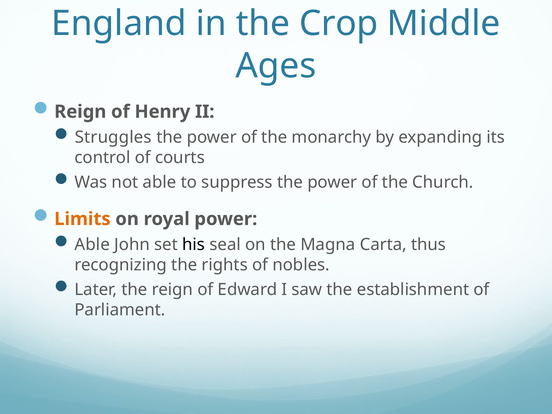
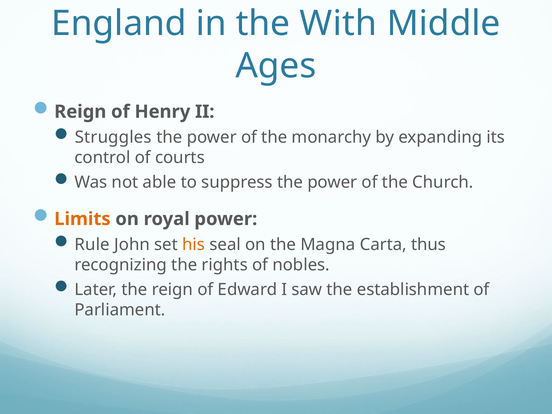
Crop: Crop -> With (338, 23)
Able: Able -> Rule (92, 245)
his colour: black -> orange (194, 245)
